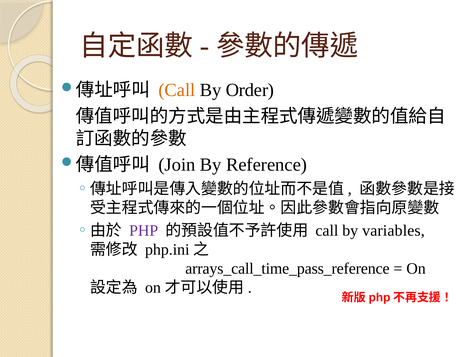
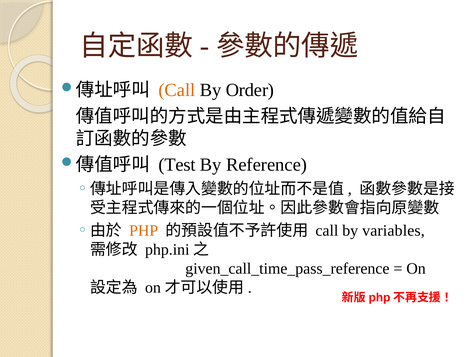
Join: Join -> Test (177, 165)
PHP colour: purple -> orange (144, 231)
arrays_call_time_pass_reference: arrays_call_time_pass_reference -> given_call_time_pass_reference (287, 269)
